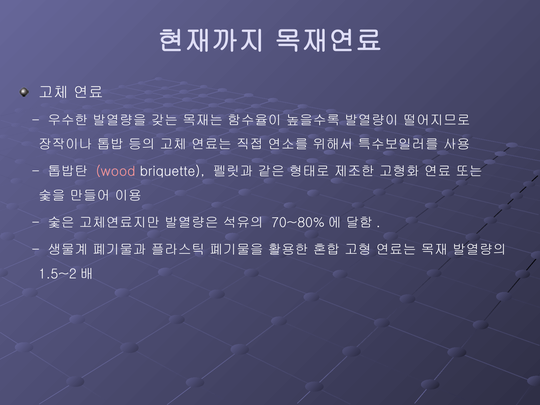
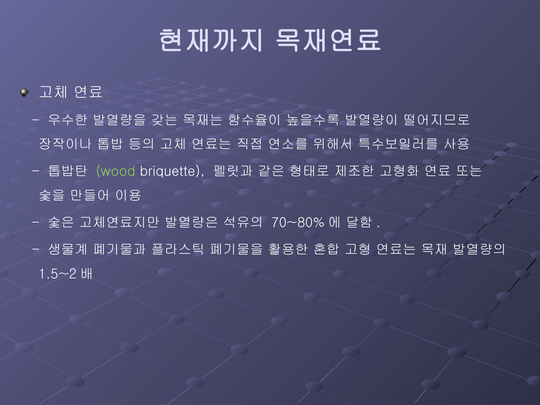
wood colour: pink -> light green (116, 172)
